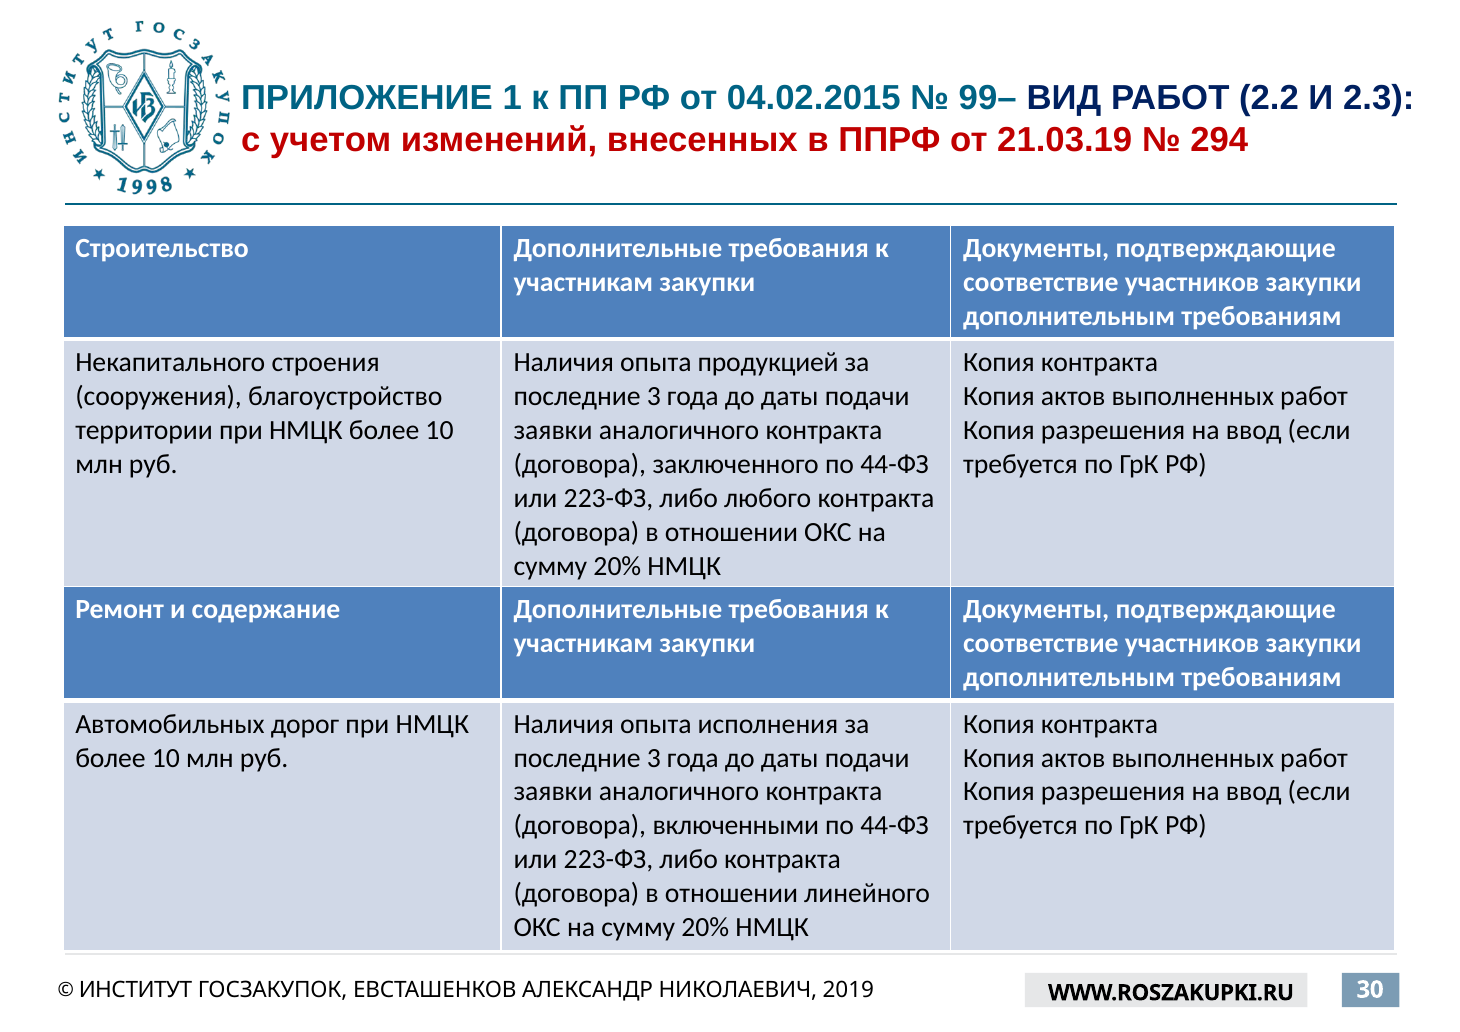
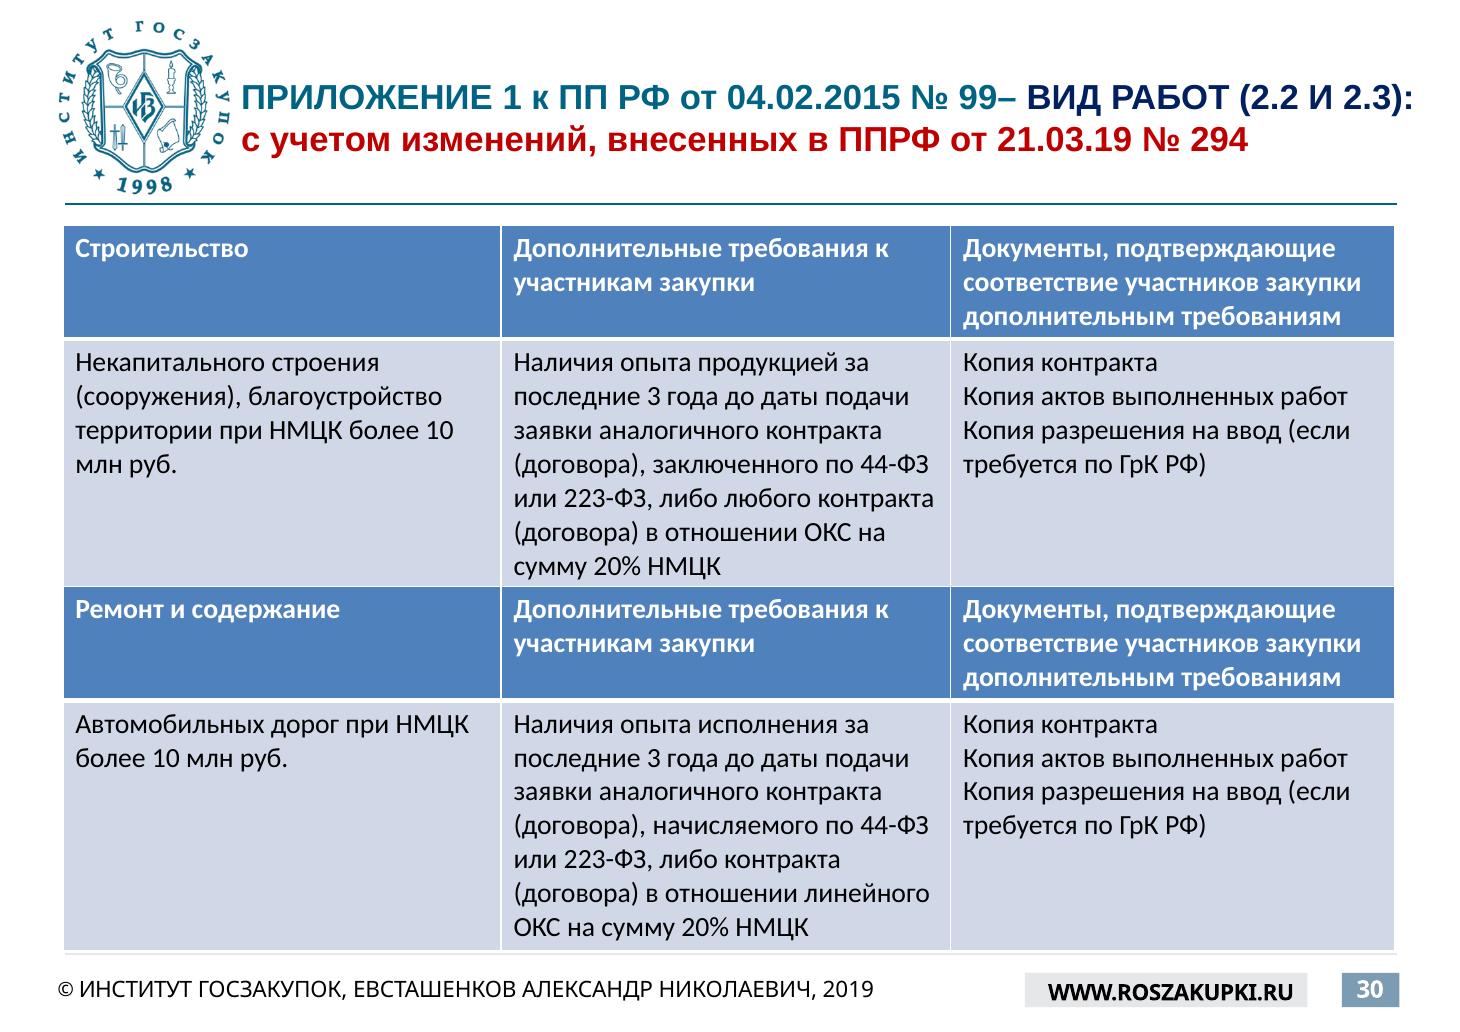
включенными: включенными -> начисляемого (736, 826)
